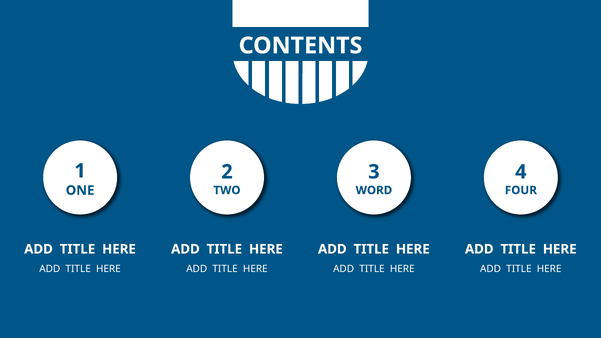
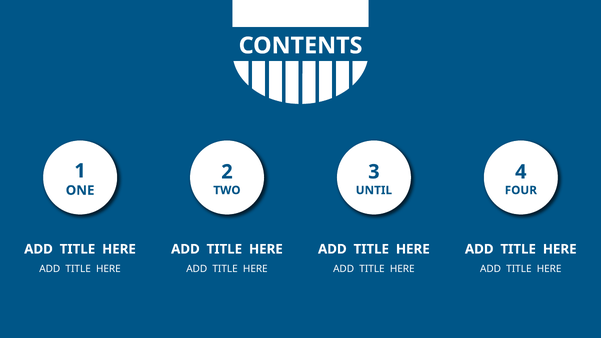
WORD: WORD -> UNTIL (374, 190)
